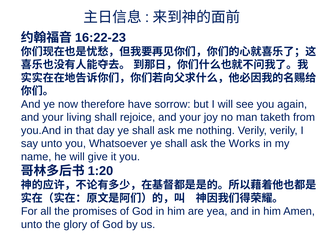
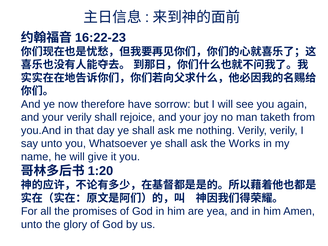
your living: living -> verily (79, 117)
